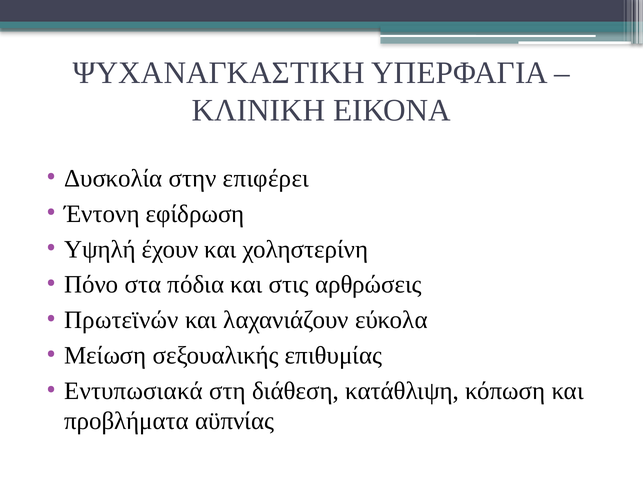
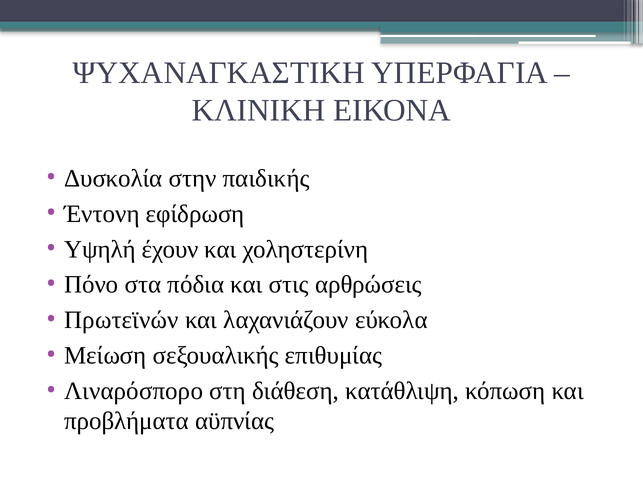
επιφέρει: επιφέρει -> παιδικής (266, 178)
Εντυπωσιακά: Εντυπωσιακά -> Λιναρόσπορο (134, 390)
